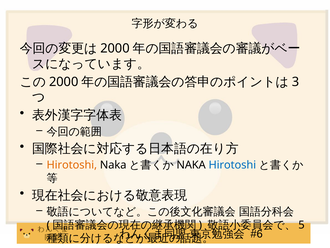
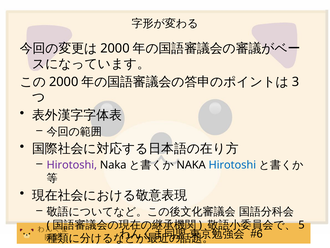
Hirotoshi colour: orange -> purple (72, 165)
